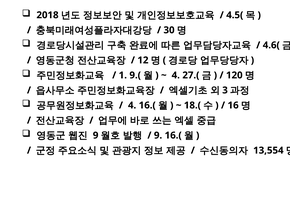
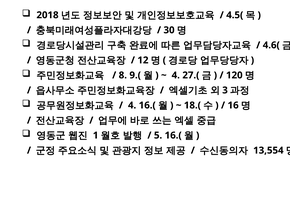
1: 1 -> 8 (123, 75)
9: 9 -> 1 (96, 136)
9: 9 -> 5 (158, 136)
